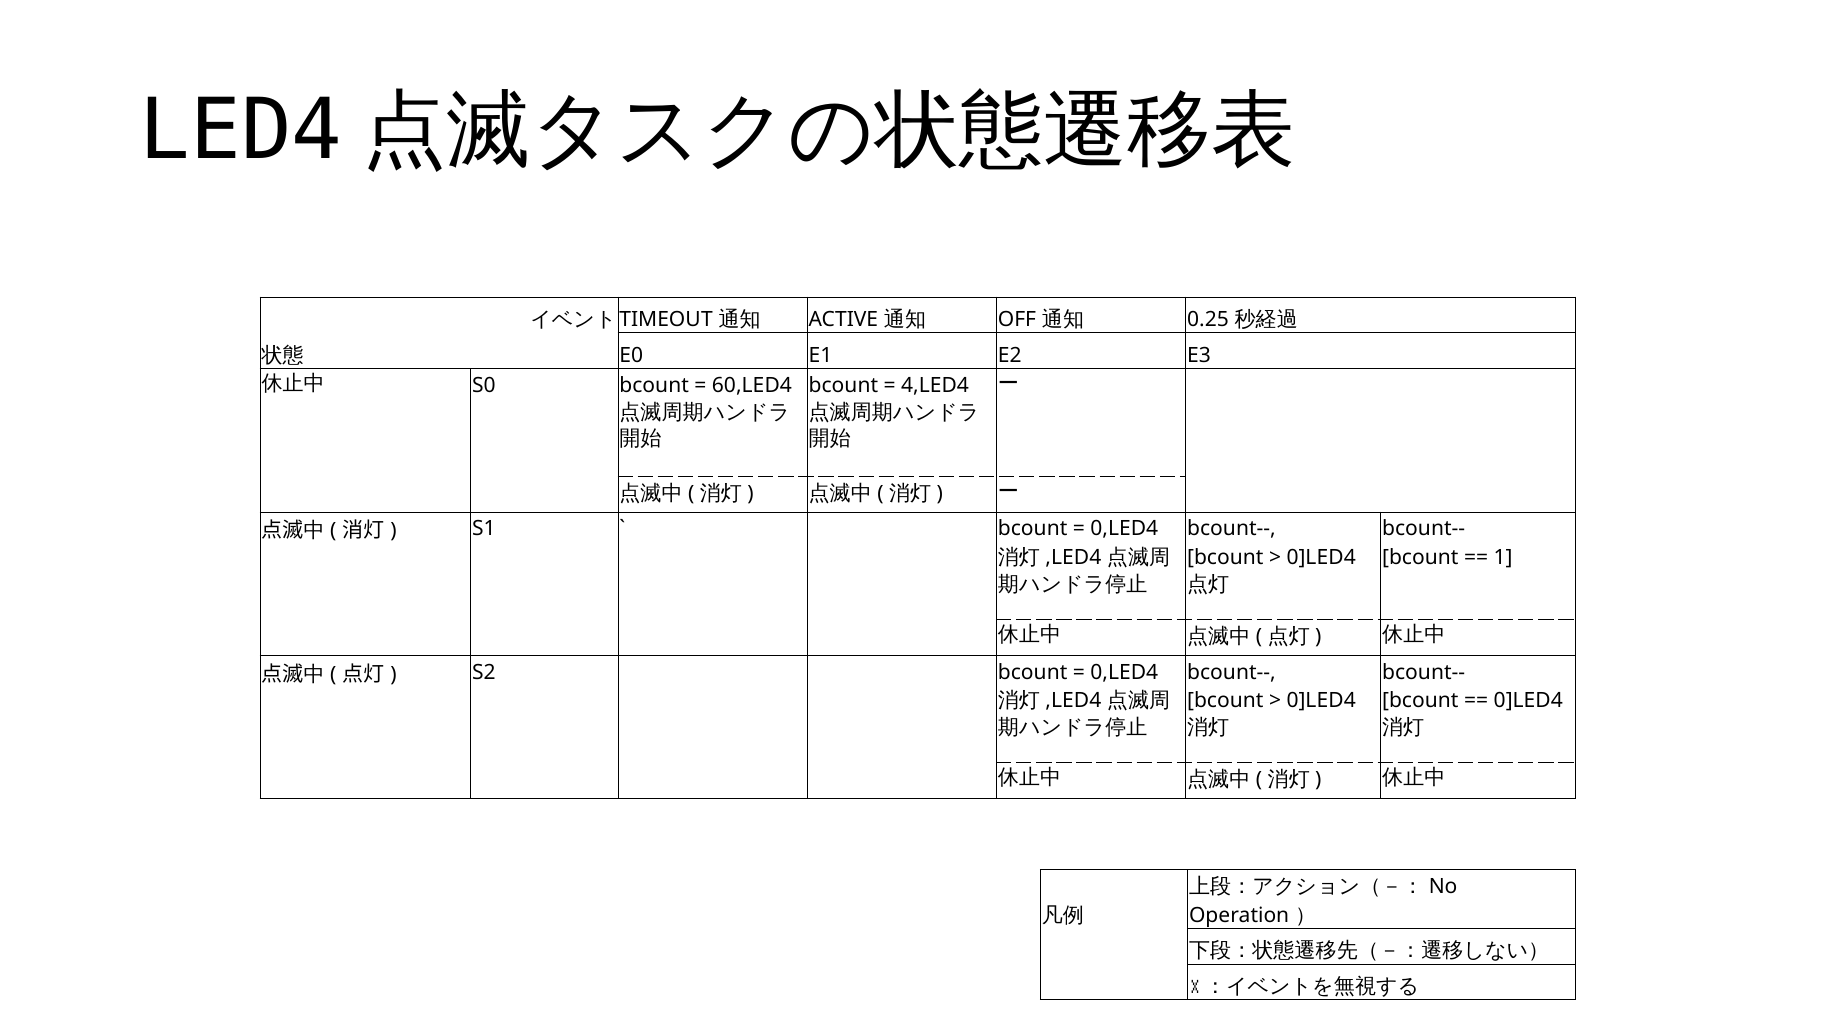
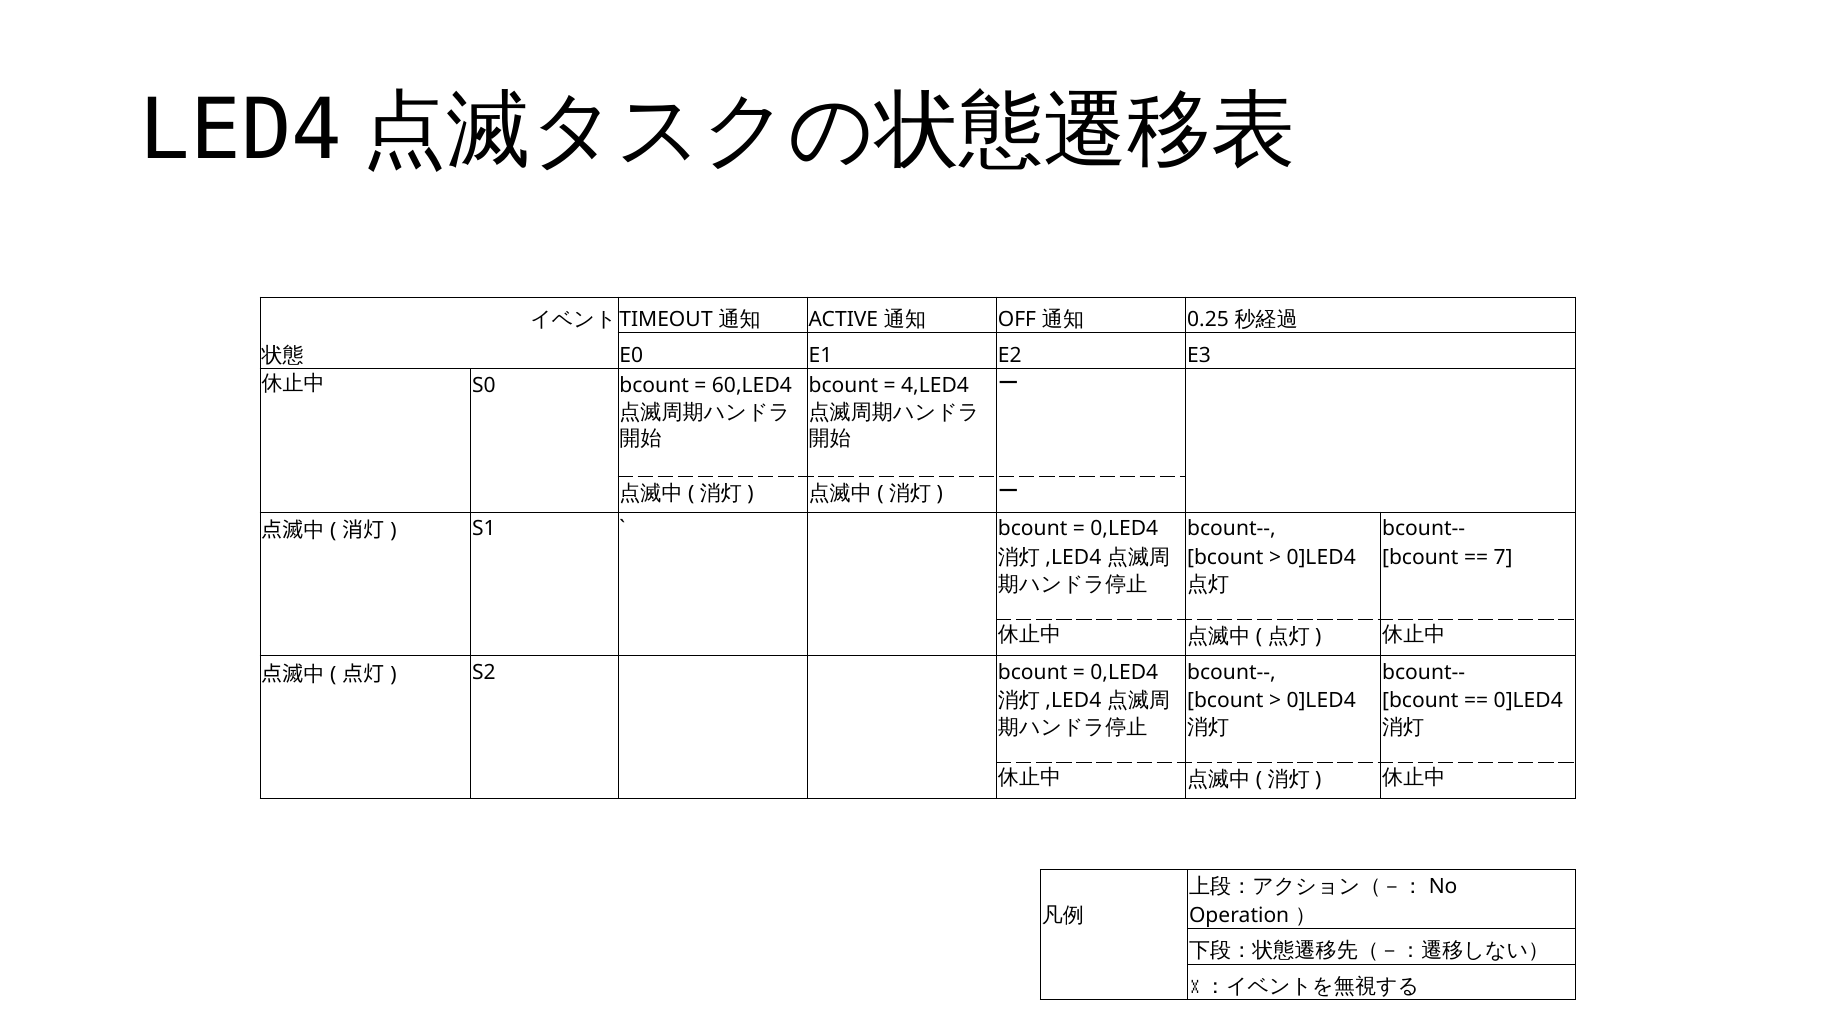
1: 1 -> 7 (1503, 558)
